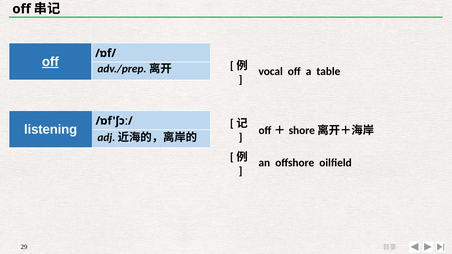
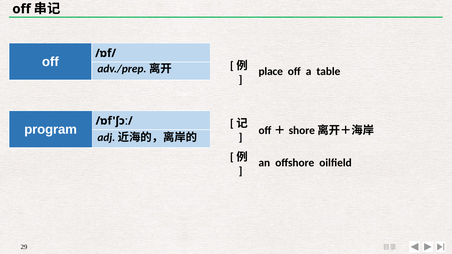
off underline: present -> none (50, 62)
vocal: vocal -> place (271, 72)
listening: listening -> program (51, 130)
